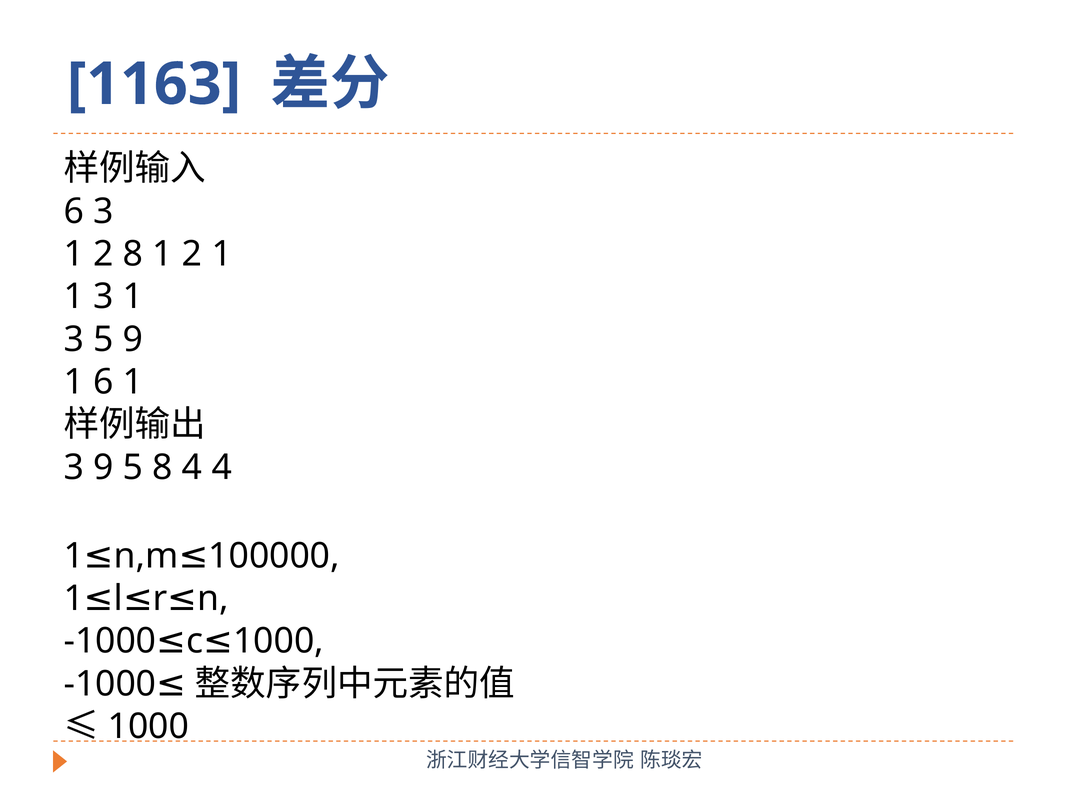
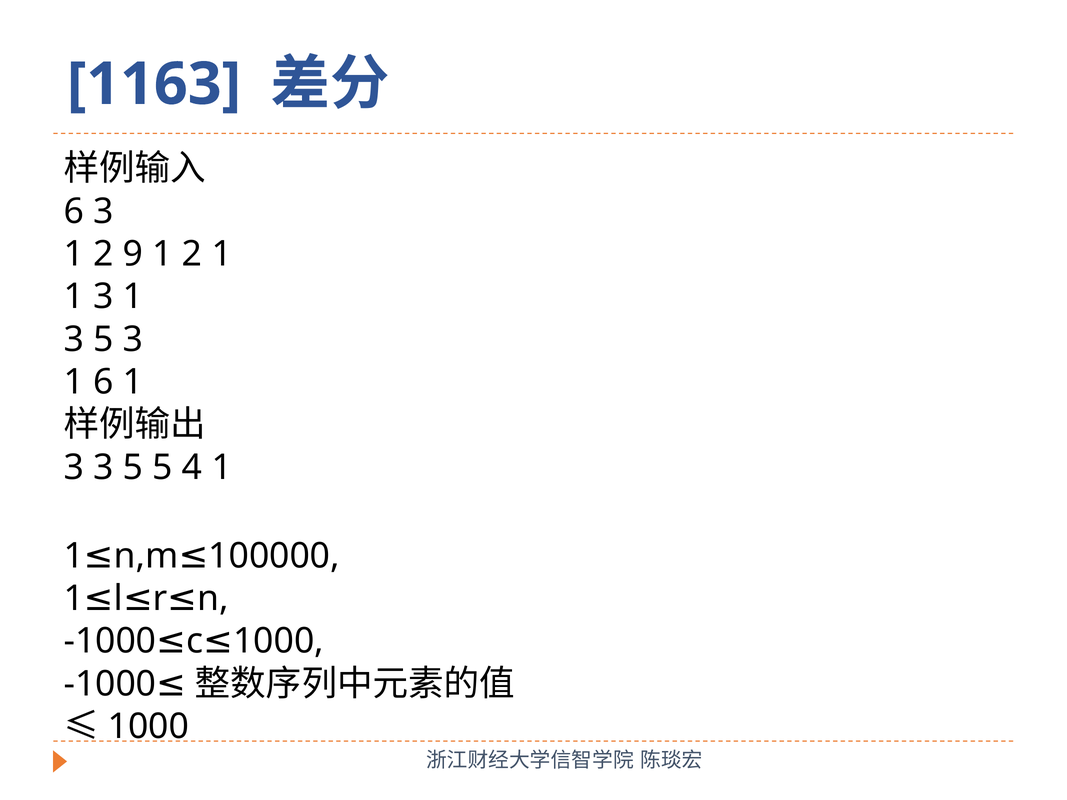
2 8: 8 -> 9 (133, 254)
5 9: 9 -> 3 (133, 339)
3 9: 9 -> 3 (103, 467)
5 8: 8 -> 5 (163, 467)
4 4: 4 -> 1 (222, 467)
